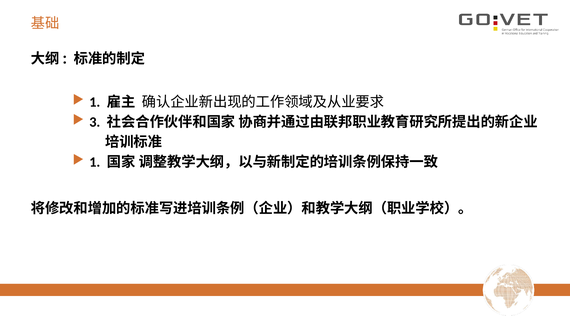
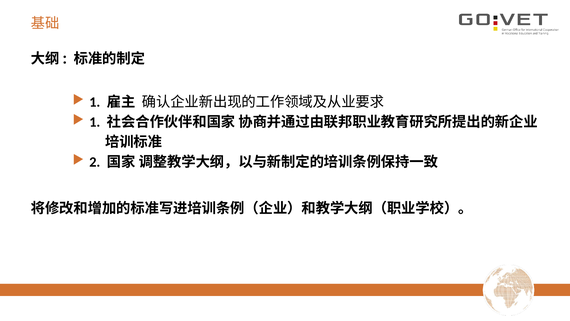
3: 3 -> 1 (95, 122)
1: 1 -> 2 (95, 162)
